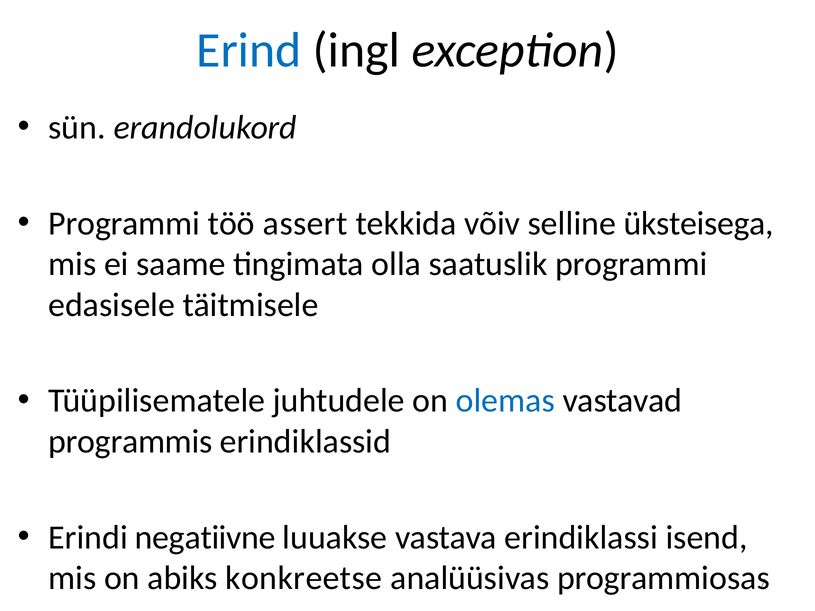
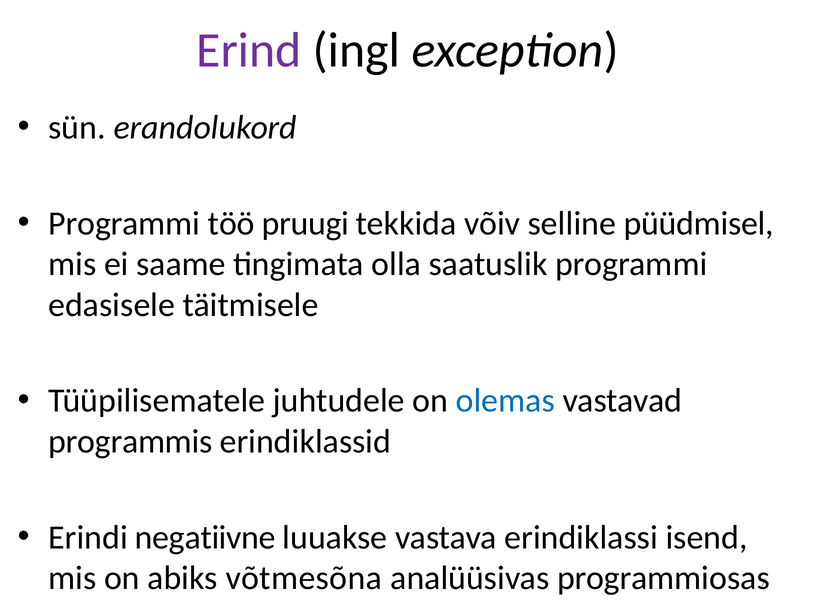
Erind colour: blue -> purple (249, 50)
assert: assert -> pruugi (306, 223)
üksteisega: üksteisega -> püüdmisel (699, 223)
konkreetse: konkreetse -> võtmesõna (304, 578)
